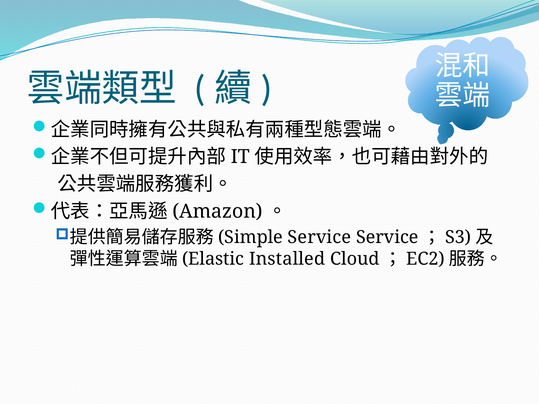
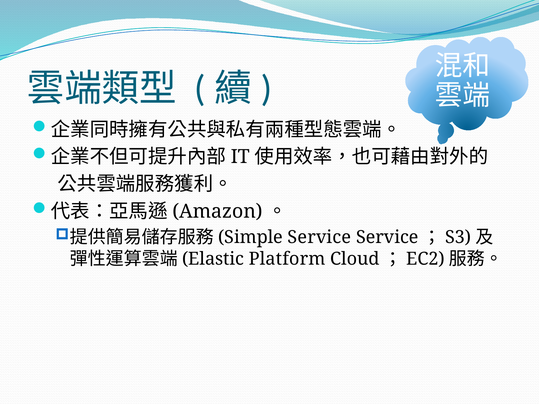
Installed: Installed -> Platform (287, 259)
